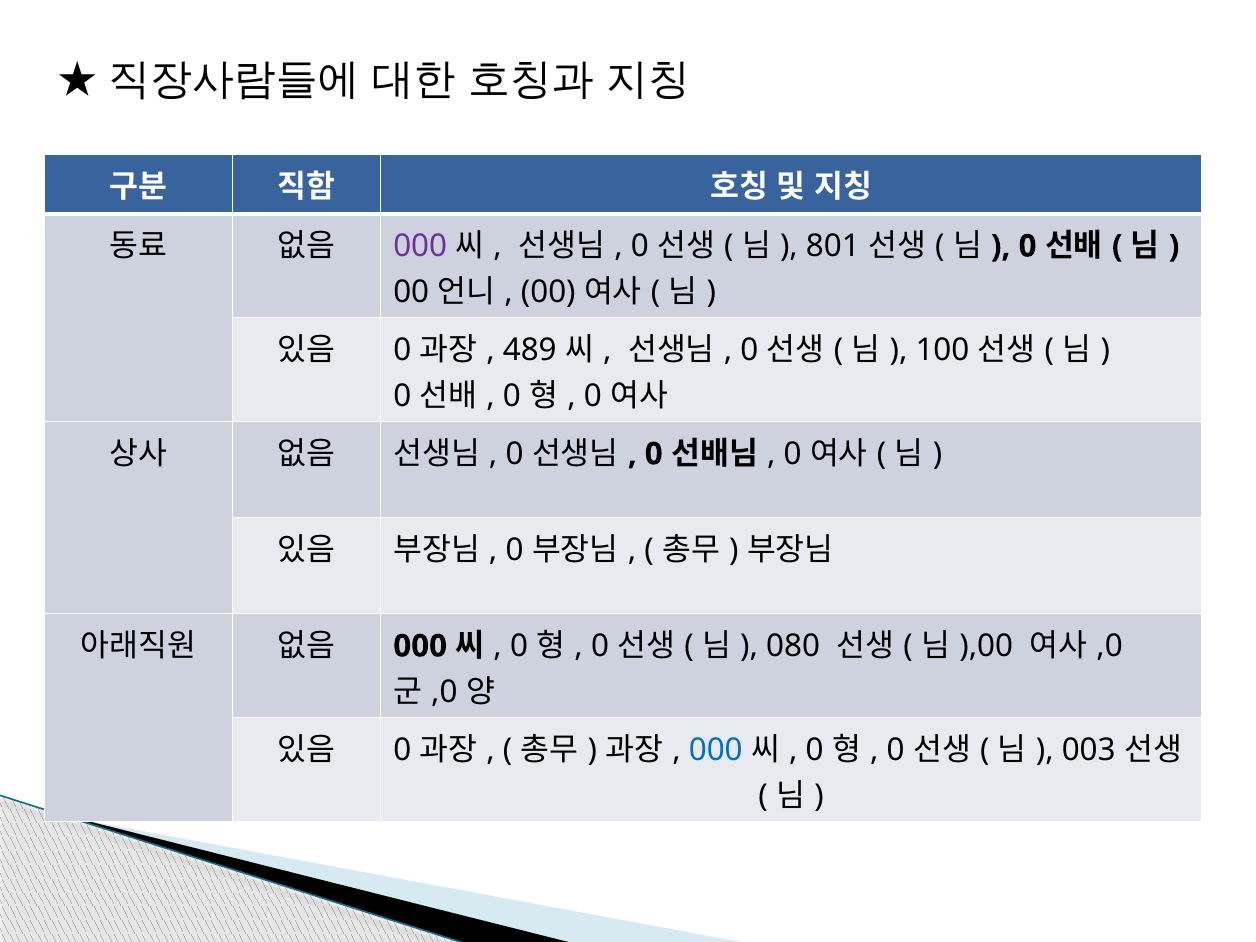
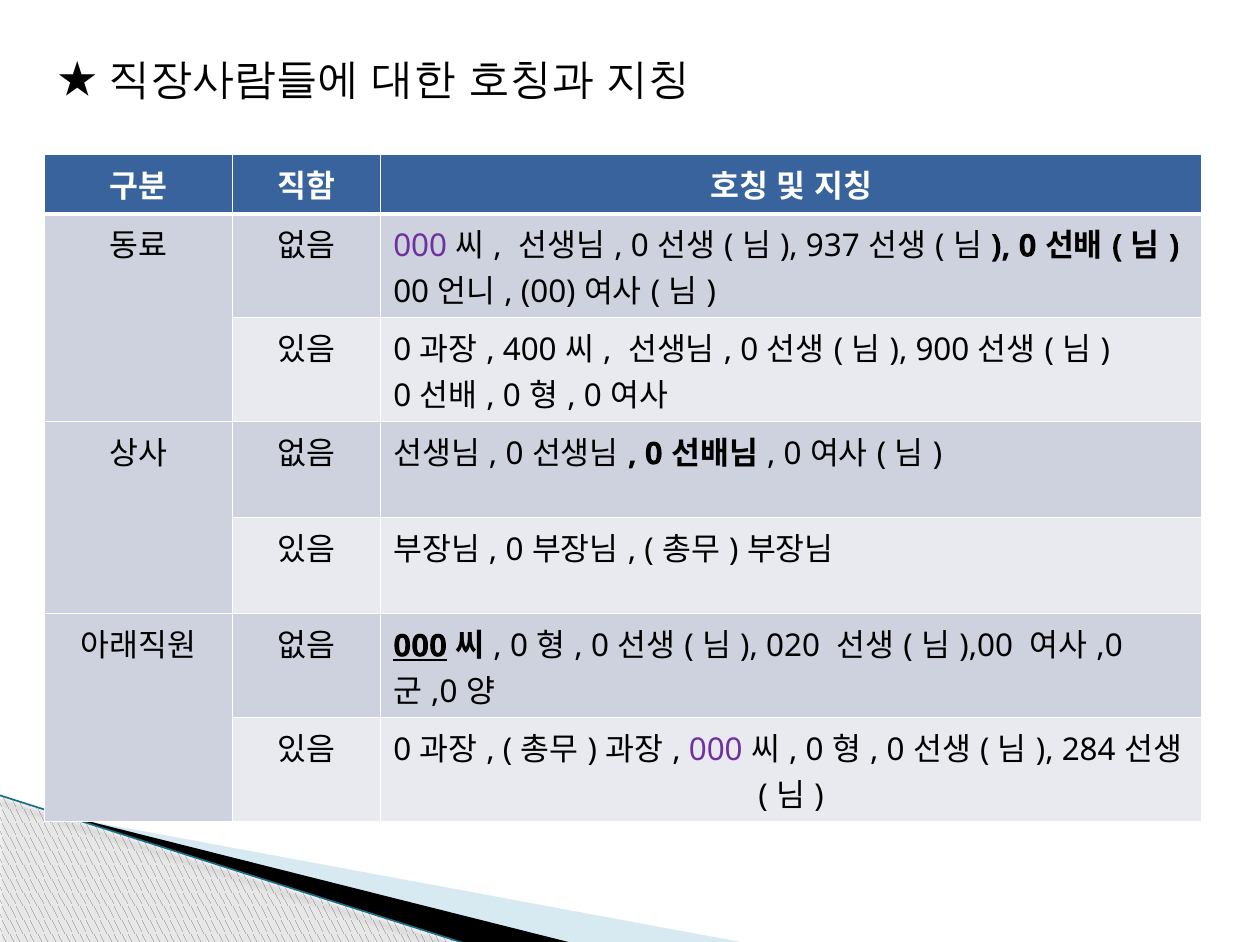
801: 801 -> 937 (833, 246)
489: 489 -> 400 (530, 350)
100: 100 -> 900 (942, 350)
000 underline: none -> present (420, 646)
080: 080 -> 020 (793, 646)
000 colour: blue -> purple (716, 750)
003: 003 -> 284 (1089, 750)
